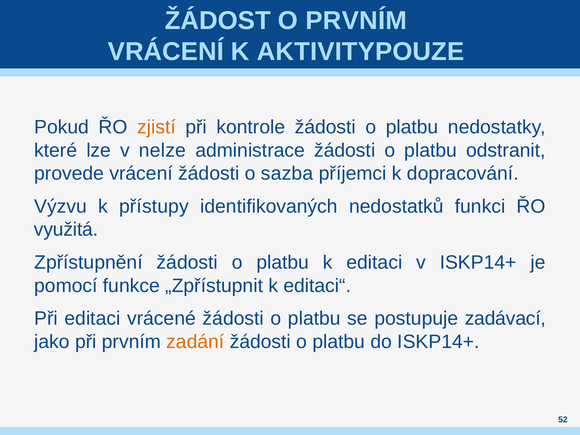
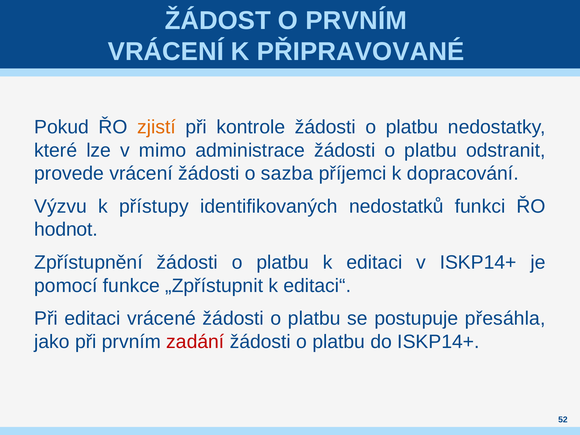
AKTIVITYPOUZE: AKTIVITYPOUZE -> PŘIPRAVOVANÉ (361, 52)
nelze: nelze -> mimo (163, 150)
využitá: využitá -> hodnot (66, 230)
zadávací: zadávací -> přesáhla (505, 319)
zadání colour: orange -> red (195, 342)
